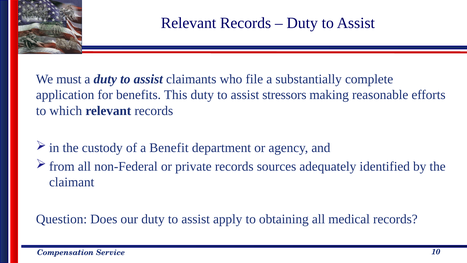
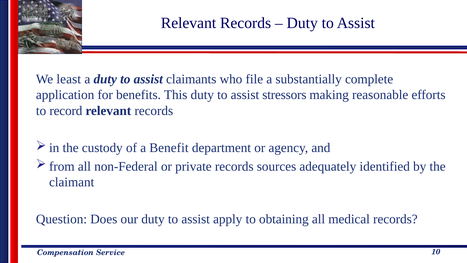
must: must -> least (69, 79)
which: which -> record (66, 111)
